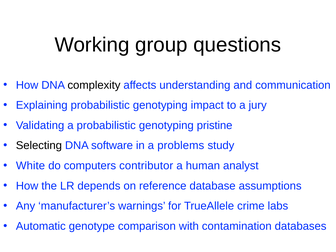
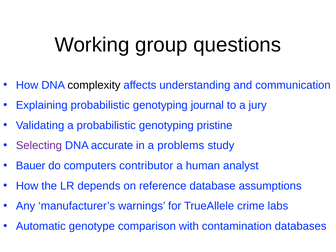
impact: impact -> journal (207, 105)
Selecting colour: black -> purple (39, 146)
software: software -> accurate (112, 146)
White: White -> Bauer (31, 166)
